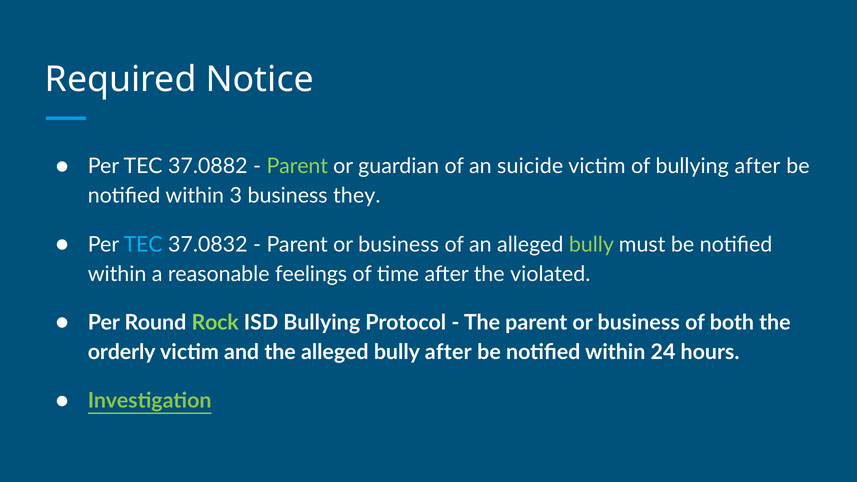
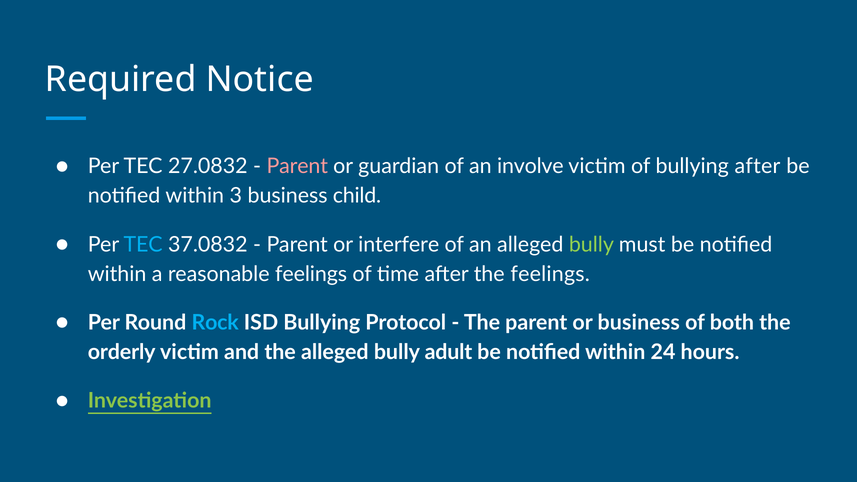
37.0882: 37.0882 -> 27.0832 (208, 166)
Parent colour: light green -> pink (297, 166)
suicide: suicide -> involve (530, 166)
they: they -> child (357, 196)
business: business -> interfere (399, 245)
the violated: violated -> feelings (550, 274)
Rock colour: light green -> light blue (215, 323)
bully after: after -> adult (448, 352)
